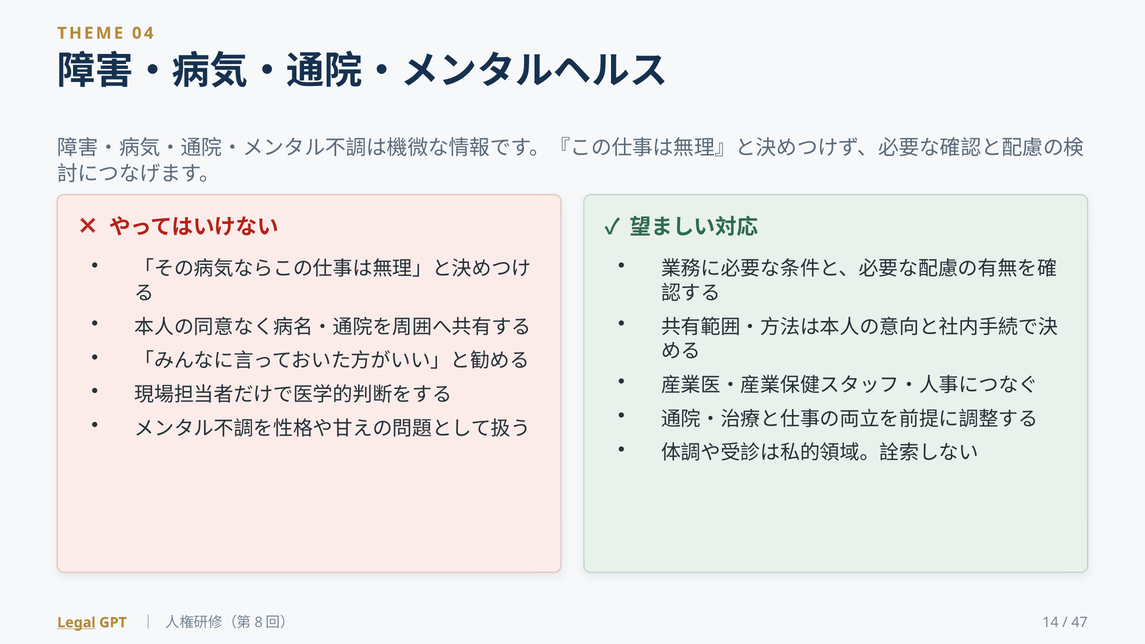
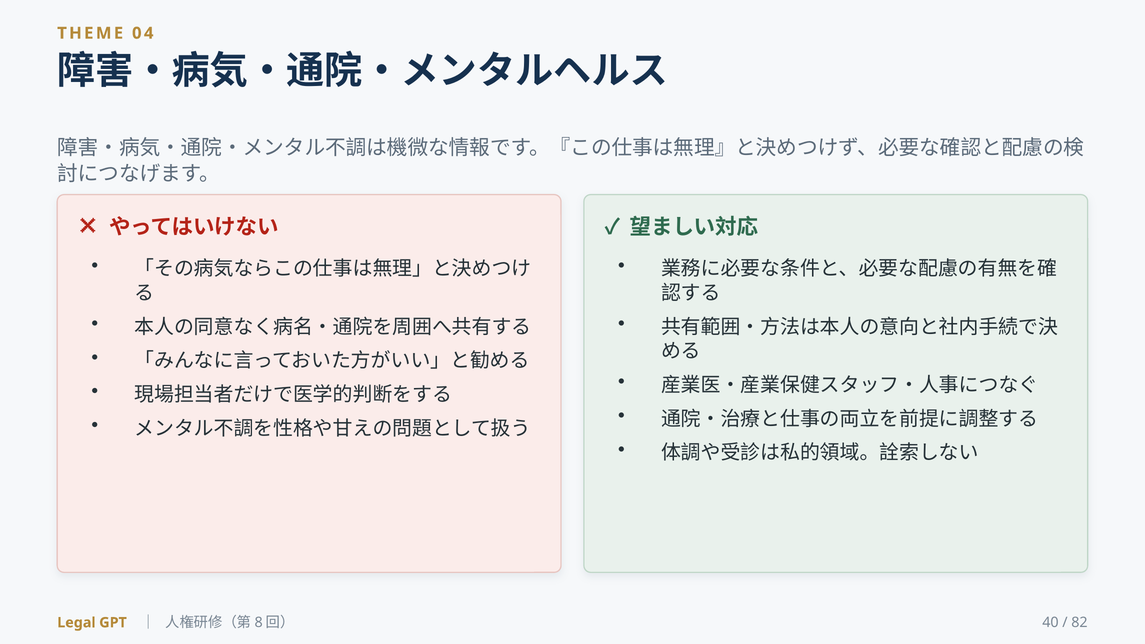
Legal underline: present -> none (76, 623)
14: 14 -> 40 (1050, 623)
47: 47 -> 82 (1079, 623)
